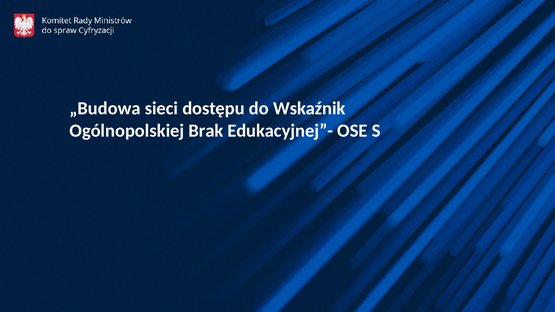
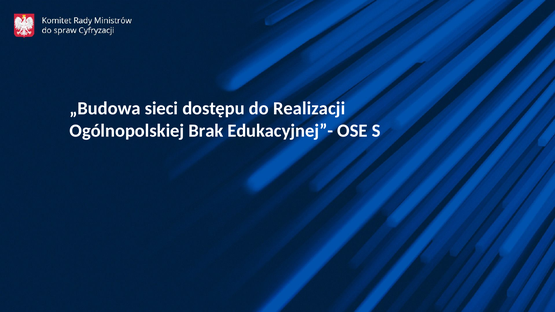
Wskaźnik: Wskaźnik -> Realizacji (309, 108)
